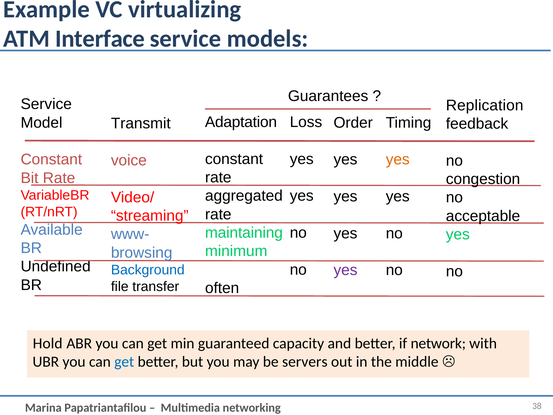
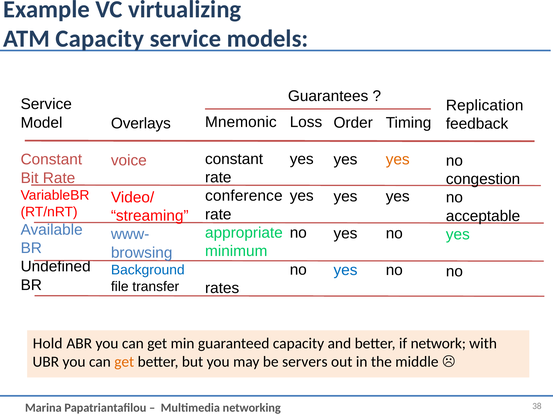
ATM Interface: Interface -> Capacity (100, 39)
Adaptation: Adaptation -> Mnemonic (241, 122)
Transmit: Transmit -> Overlays (141, 123)
aggregated: aggregated -> conference (244, 196)
maintaining: maintaining -> appropriate (244, 233)
yes colour: purple -> blue (345, 270)
often: often -> rates (222, 288)
get colour: blue -> orange (124, 362)
